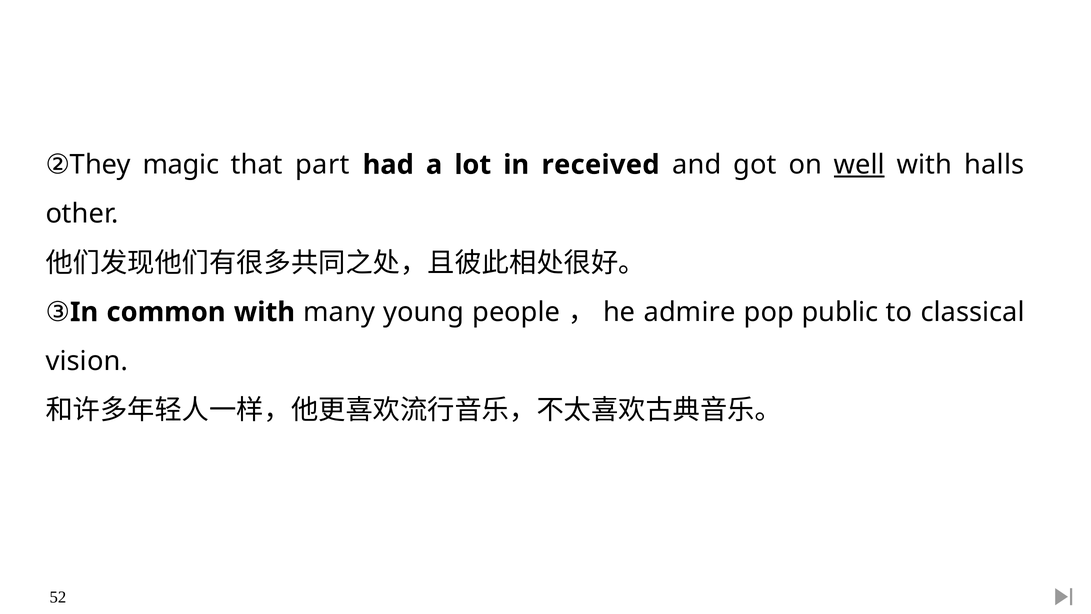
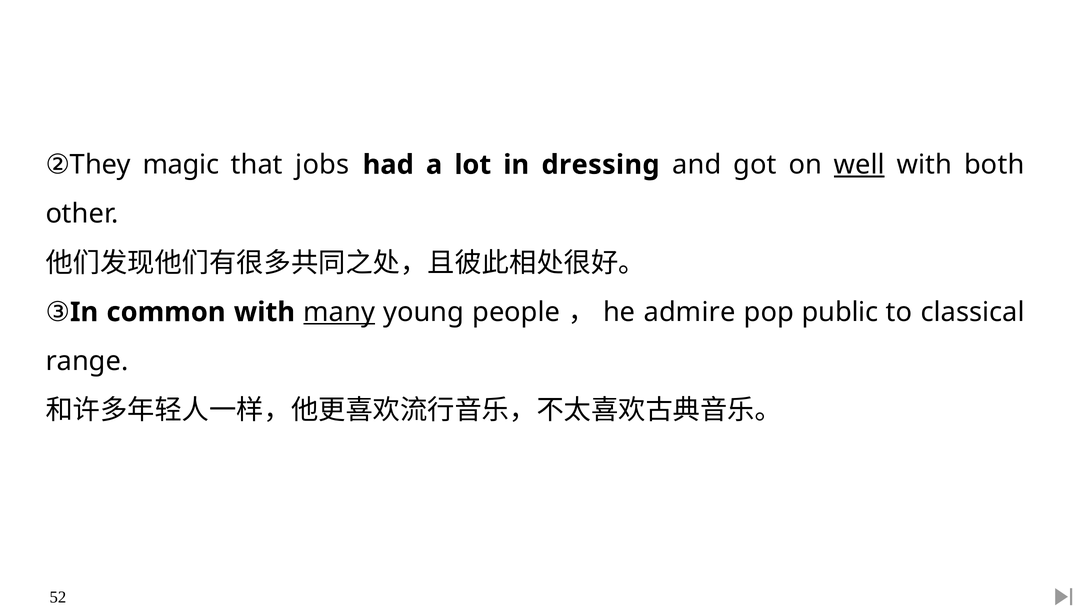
part: part -> jobs (322, 165)
received: received -> dressing (601, 165)
halls: halls -> both (994, 165)
many underline: none -> present (339, 312)
vision: vision -> range (87, 361)
